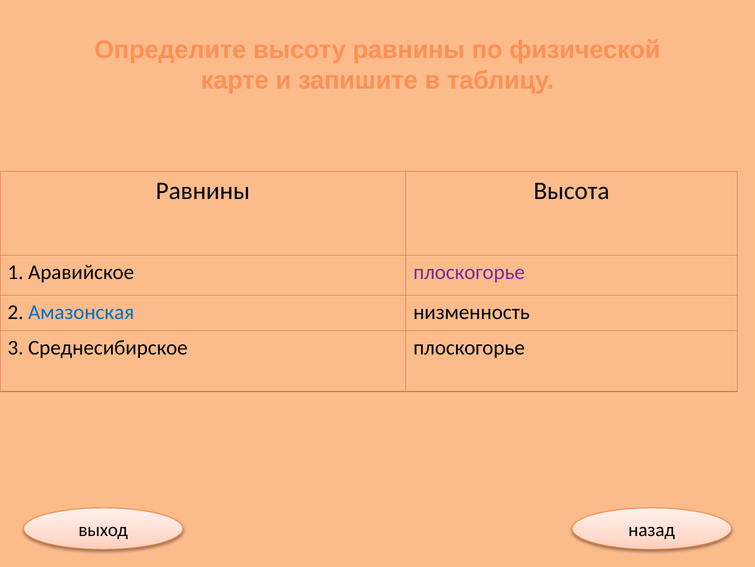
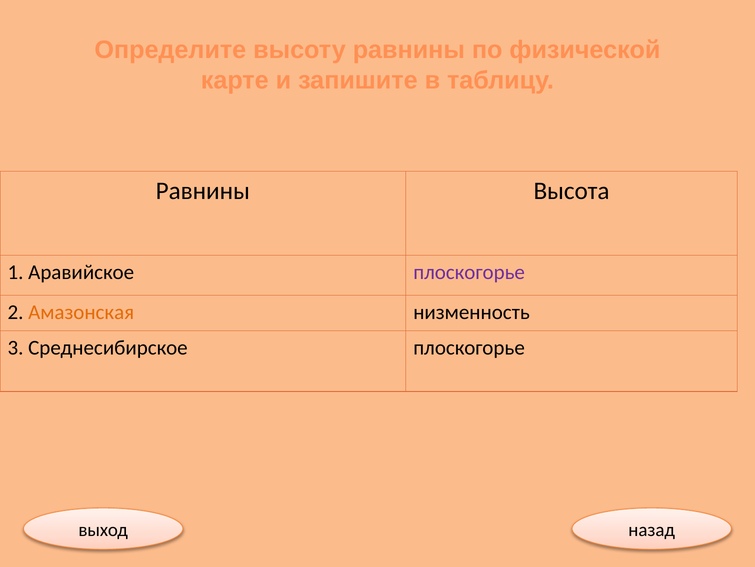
Амазонская colour: blue -> orange (81, 312)
